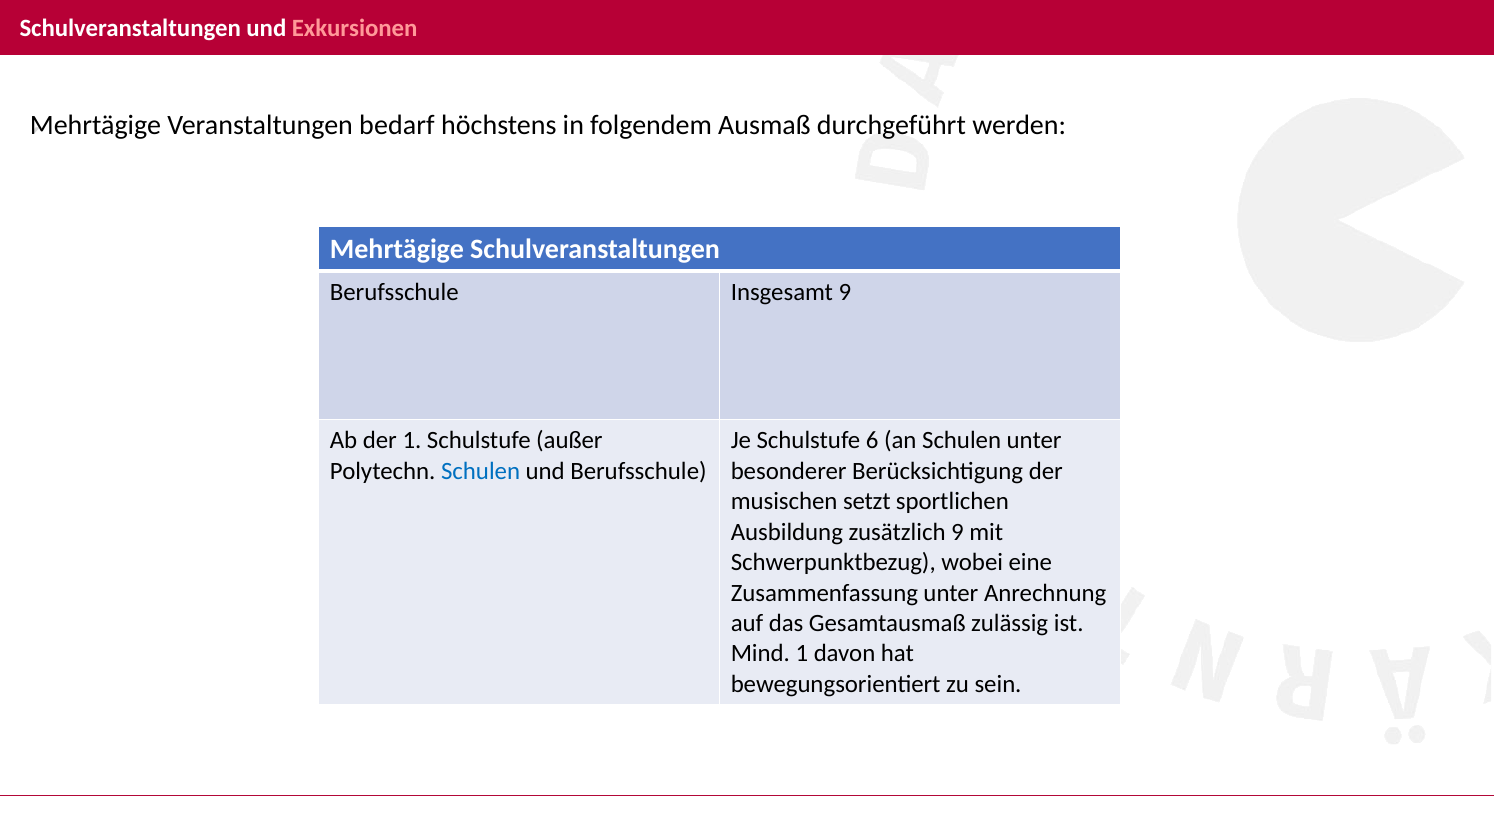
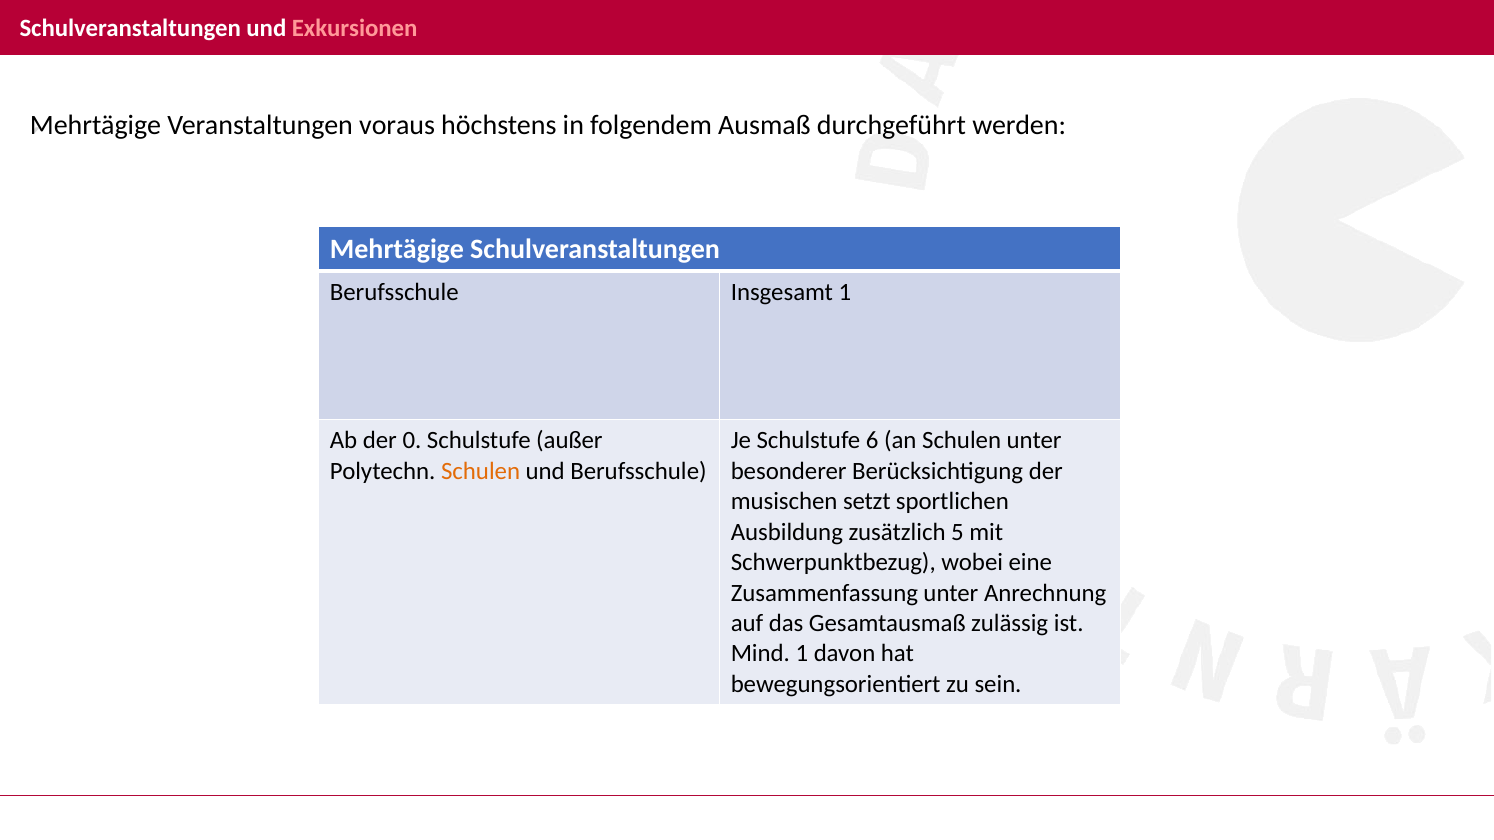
bedarf: bedarf -> voraus (397, 125)
Insgesamt 9: 9 -> 1 (845, 293)
der 1: 1 -> 0 (412, 441)
Schulen colour: blue -> orange (481, 471)
zusätzlich 9: 9 -> 5 (957, 532)
